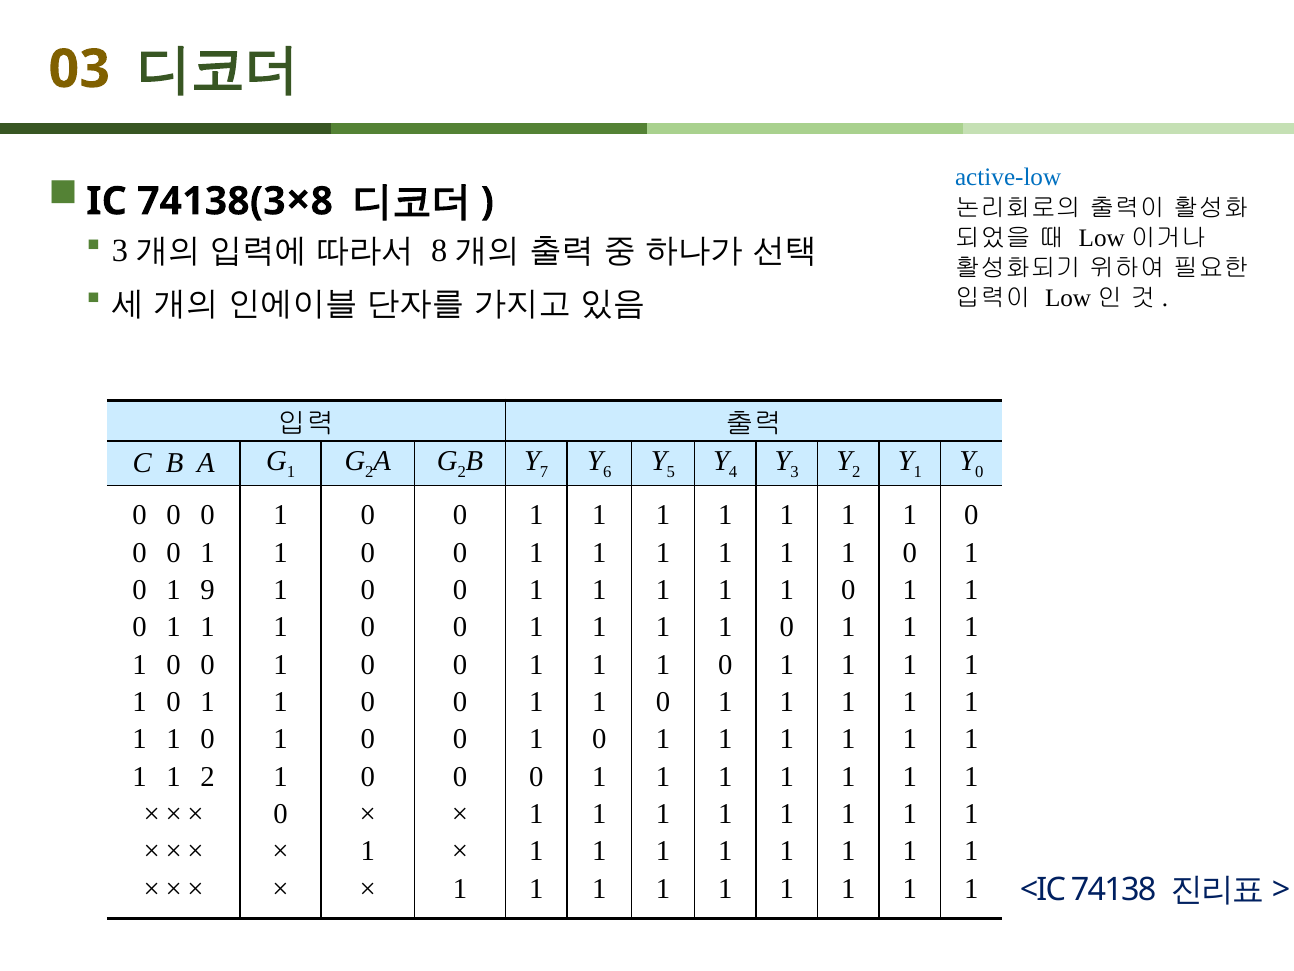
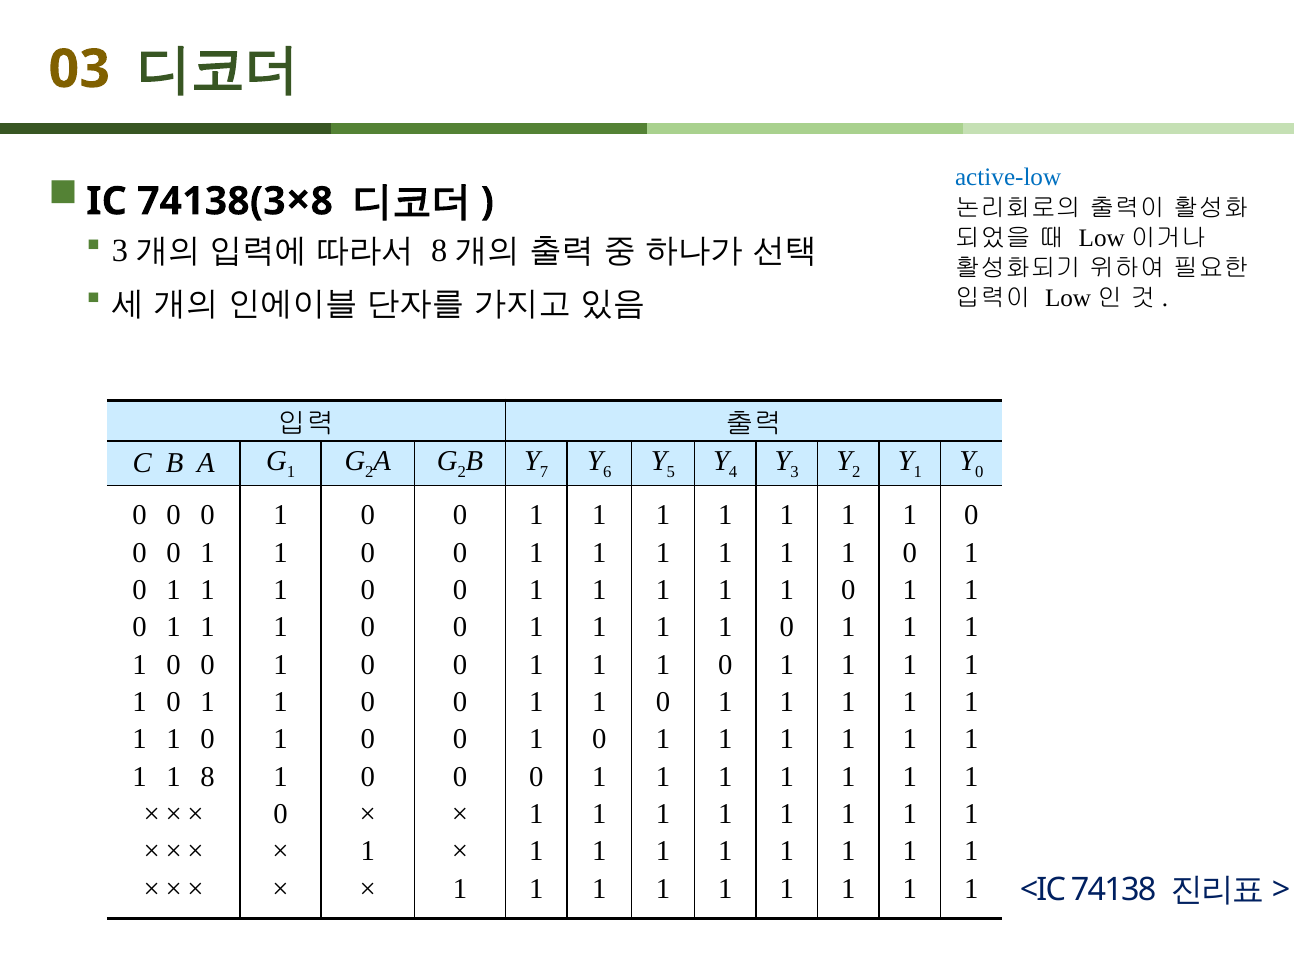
9: 9 -> 1 (207, 590)
1 2: 2 -> 8 (207, 776)
